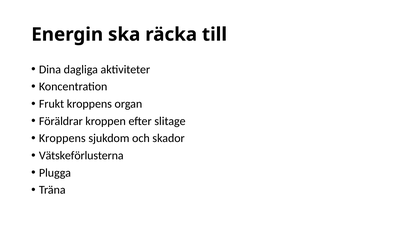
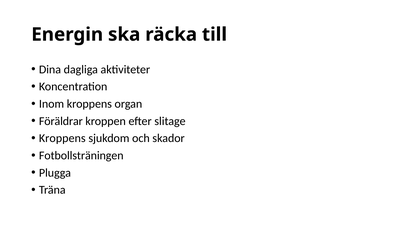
Frukt: Frukt -> Inom (52, 104)
Vätskeförlusterna: Vätskeförlusterna -> Fotbollsträningen (81, 155)
